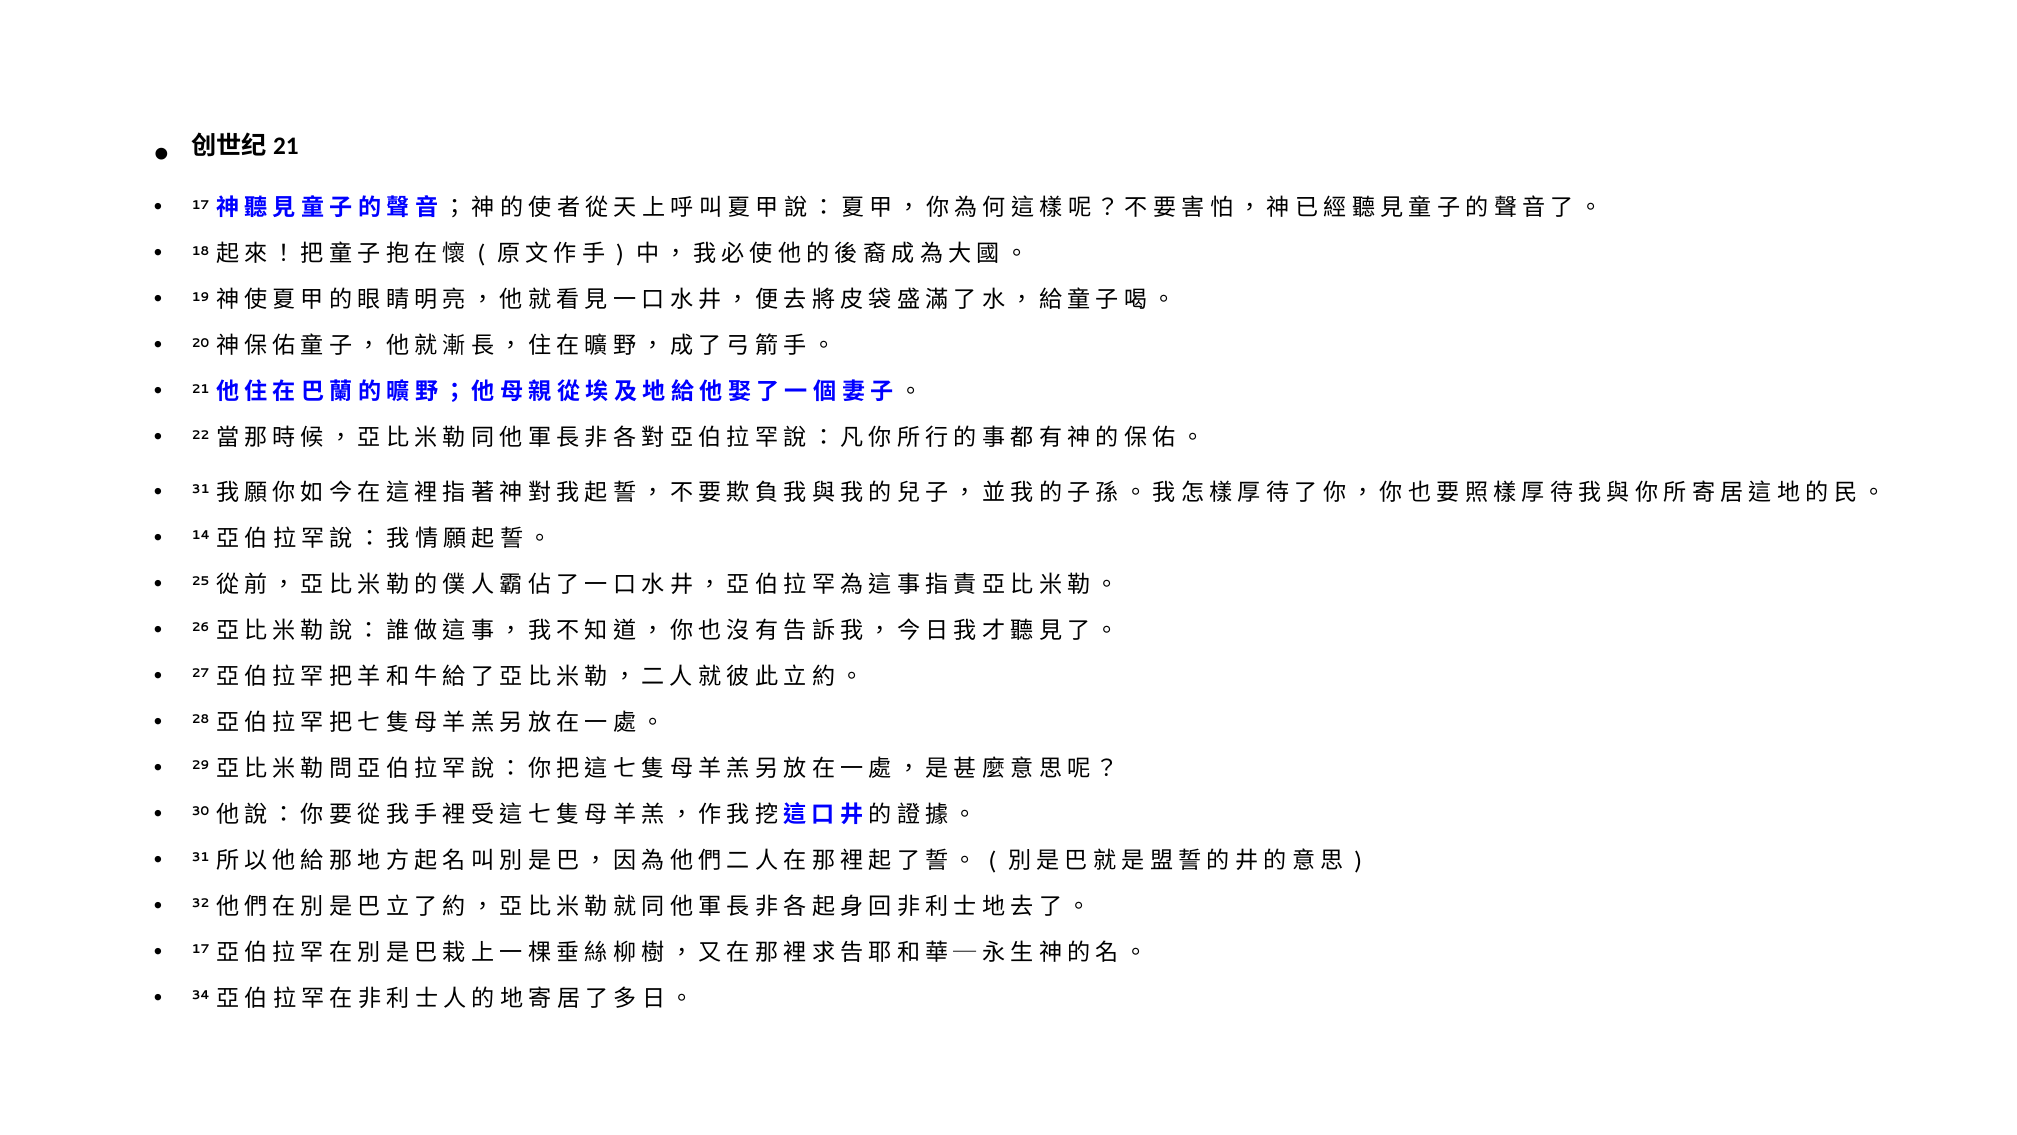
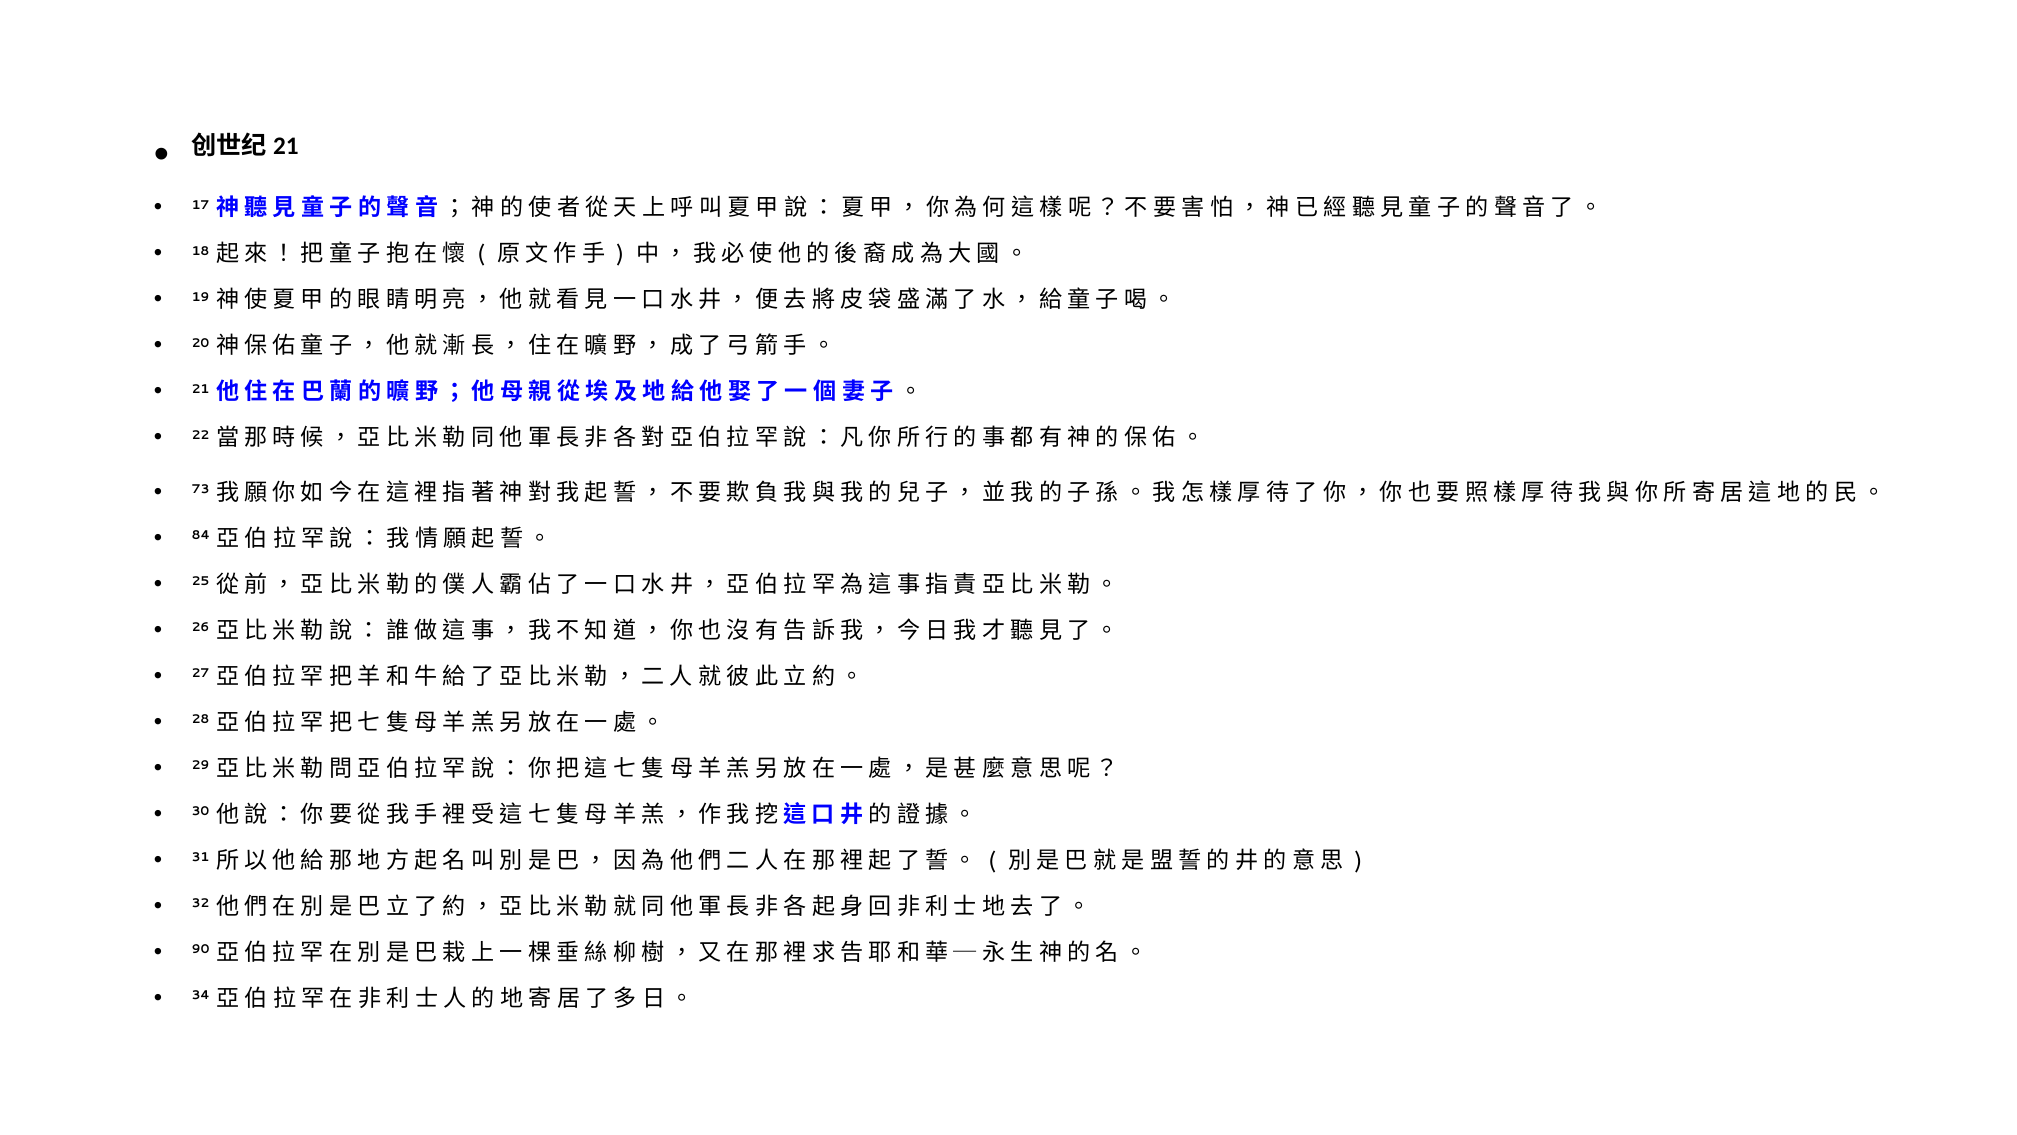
31: 31 -> 73 (201, 489)
14: 14 -> 84 (201, 535)
17: 17 -> 90 (201, 949)
